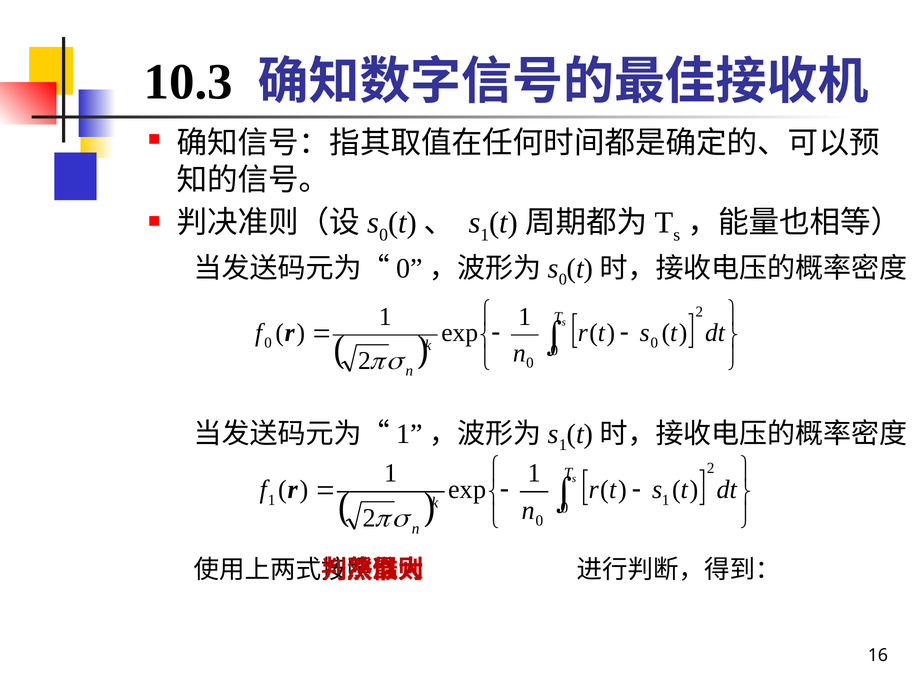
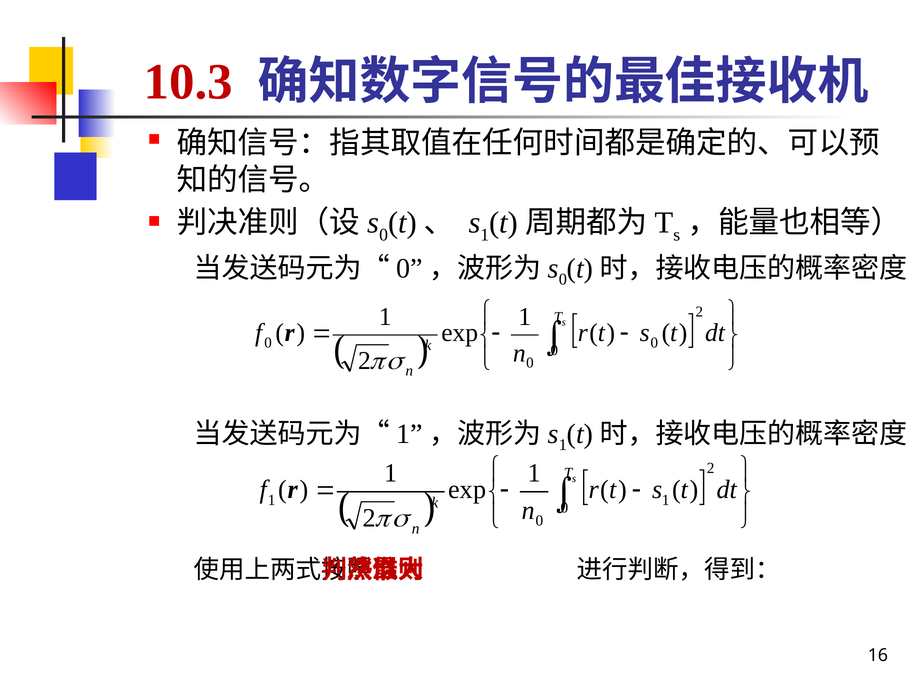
10.3 colour: black -> red (188, 82)
